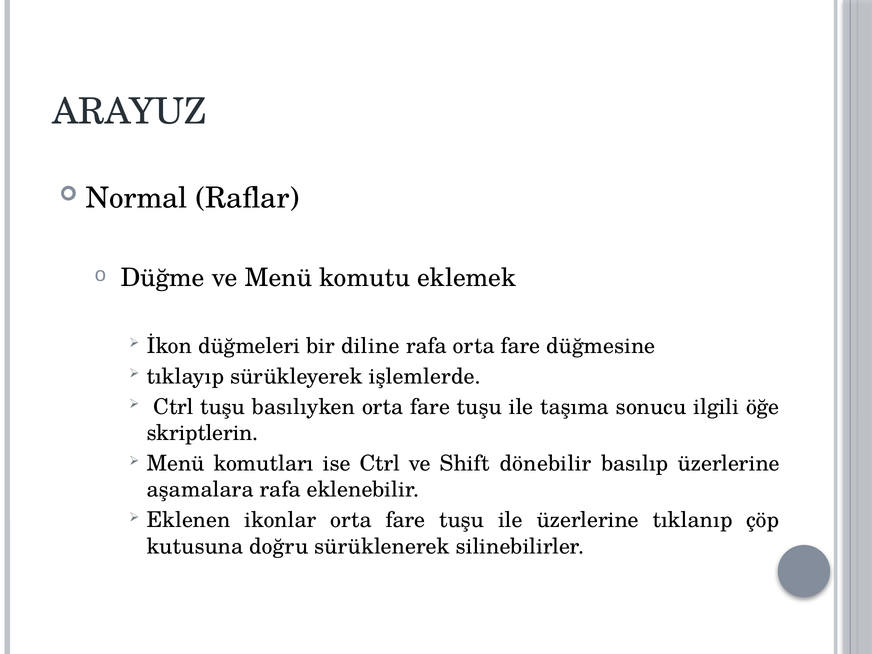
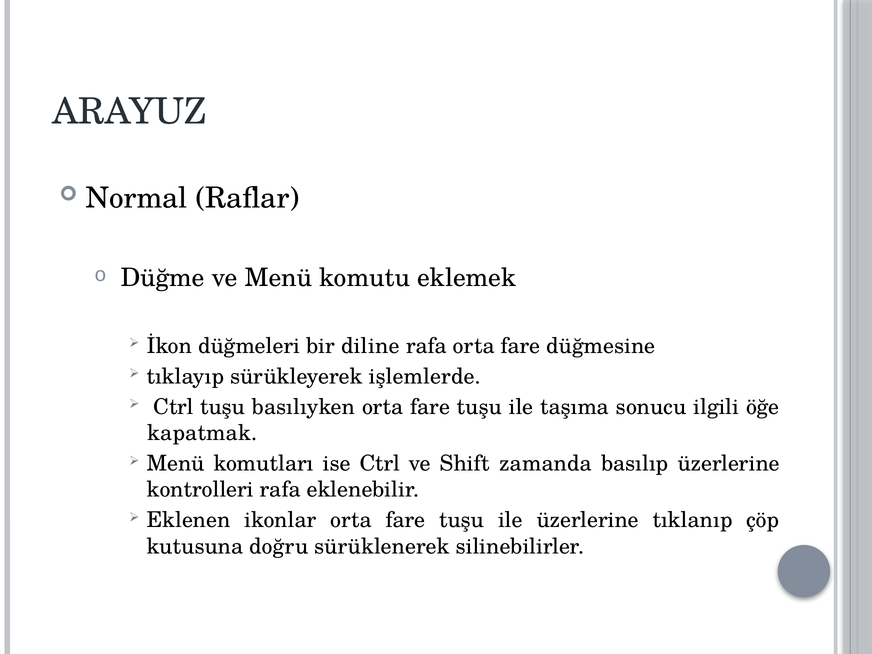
skriptlerin: skriptlerin -> kapatmak (202, 433)
dönebilir: dönebilir -> zamanda (546, 464)
aşamalara: aşamalara -> kontrolleri (200, 490)
